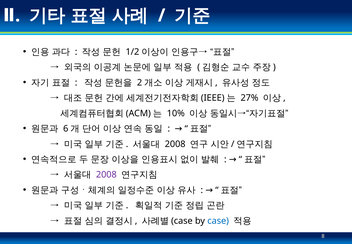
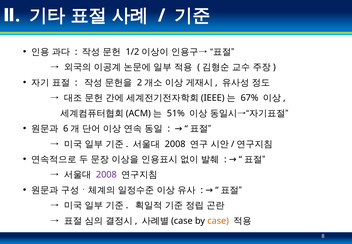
27%: 27% -> 67% (249, 98)
10%: 10% -> 51% (176, 113)
case colour: blue -> orange (218, 221)
